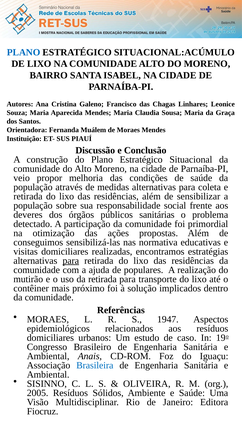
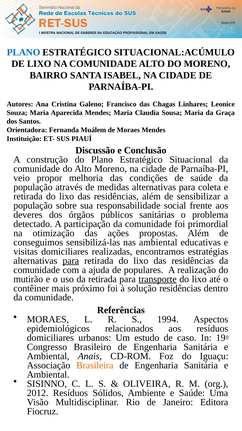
nas normativa: normativa -> ambiental (158, 242)
transporte underline: none -> present (158, 279)
solução implicados: implicados -> residências (180, 288)
1947: 1947 -> 1994 (168, 319)
Brasileira colour: blue -> orange (95, 365)
2005: 2005 -> 2012 (38, 392)
